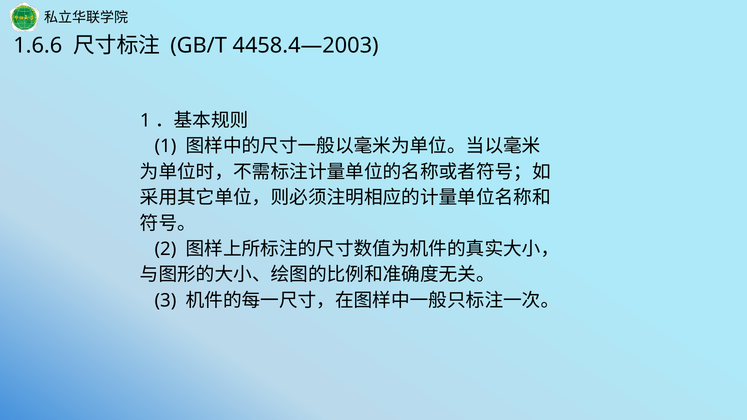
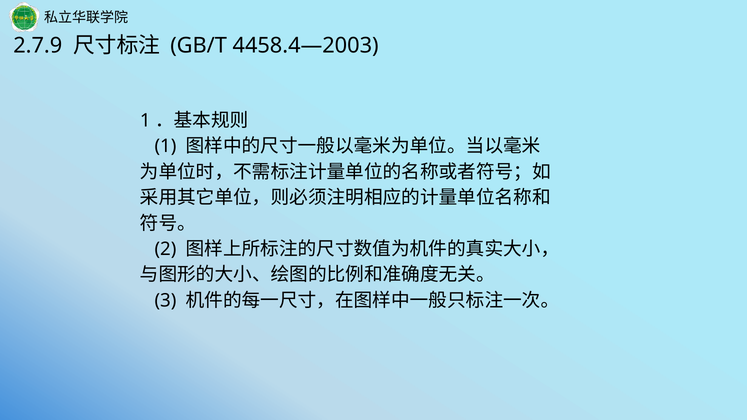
1.6.6: 1.6.6 -> 2.7.9 (38, 46)
